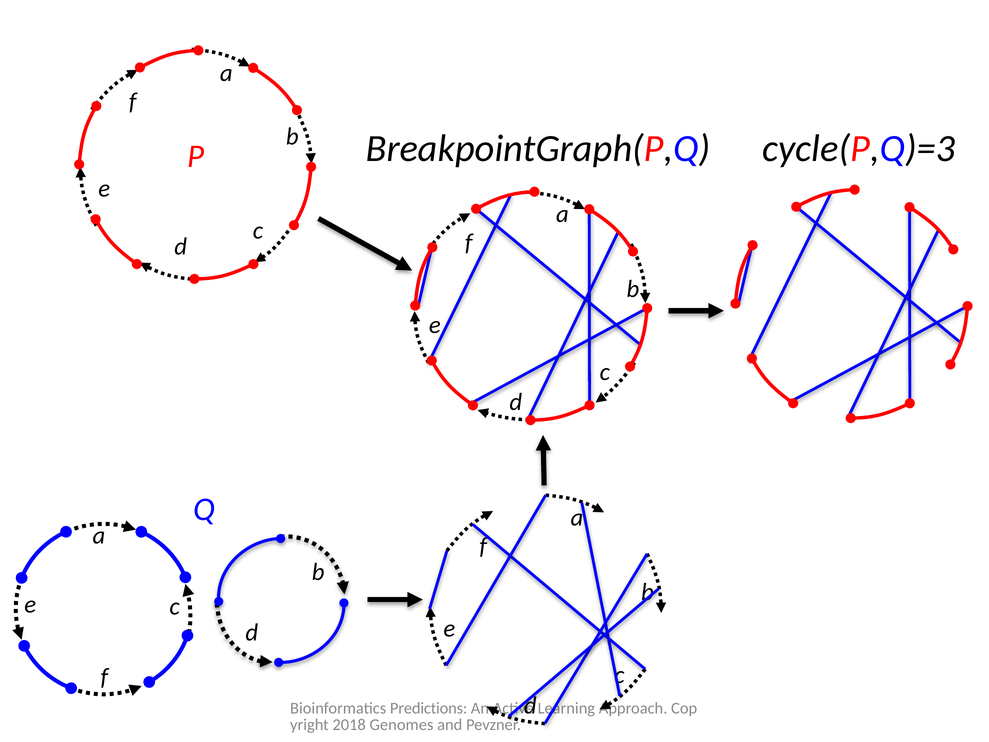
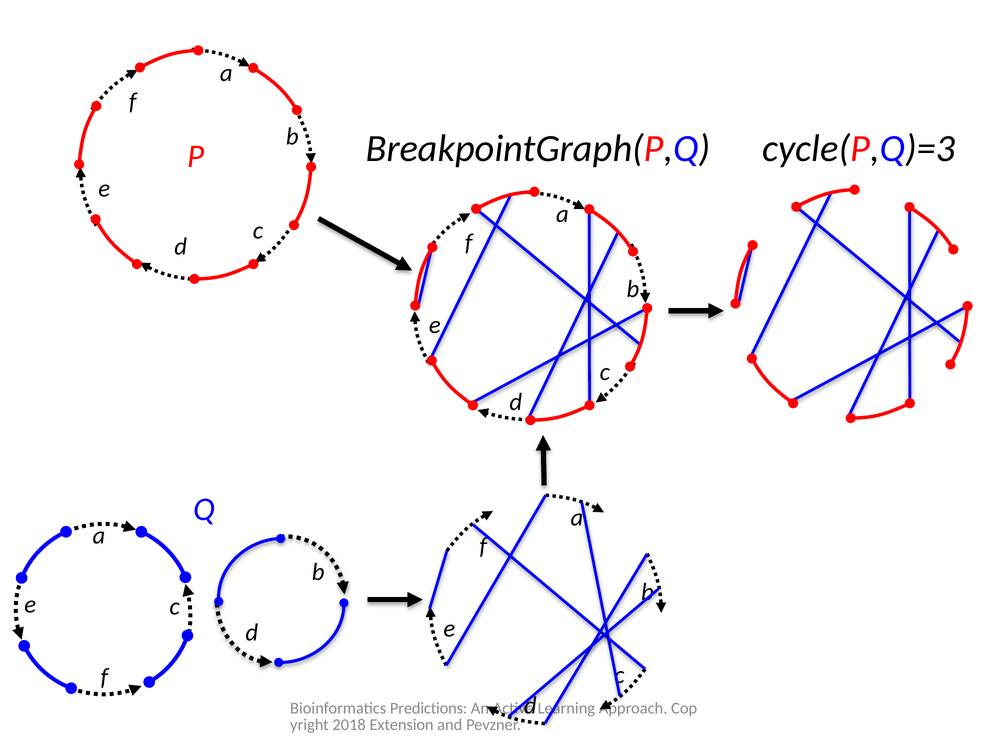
Genomes: Genomes -> Extension (402, 725)
